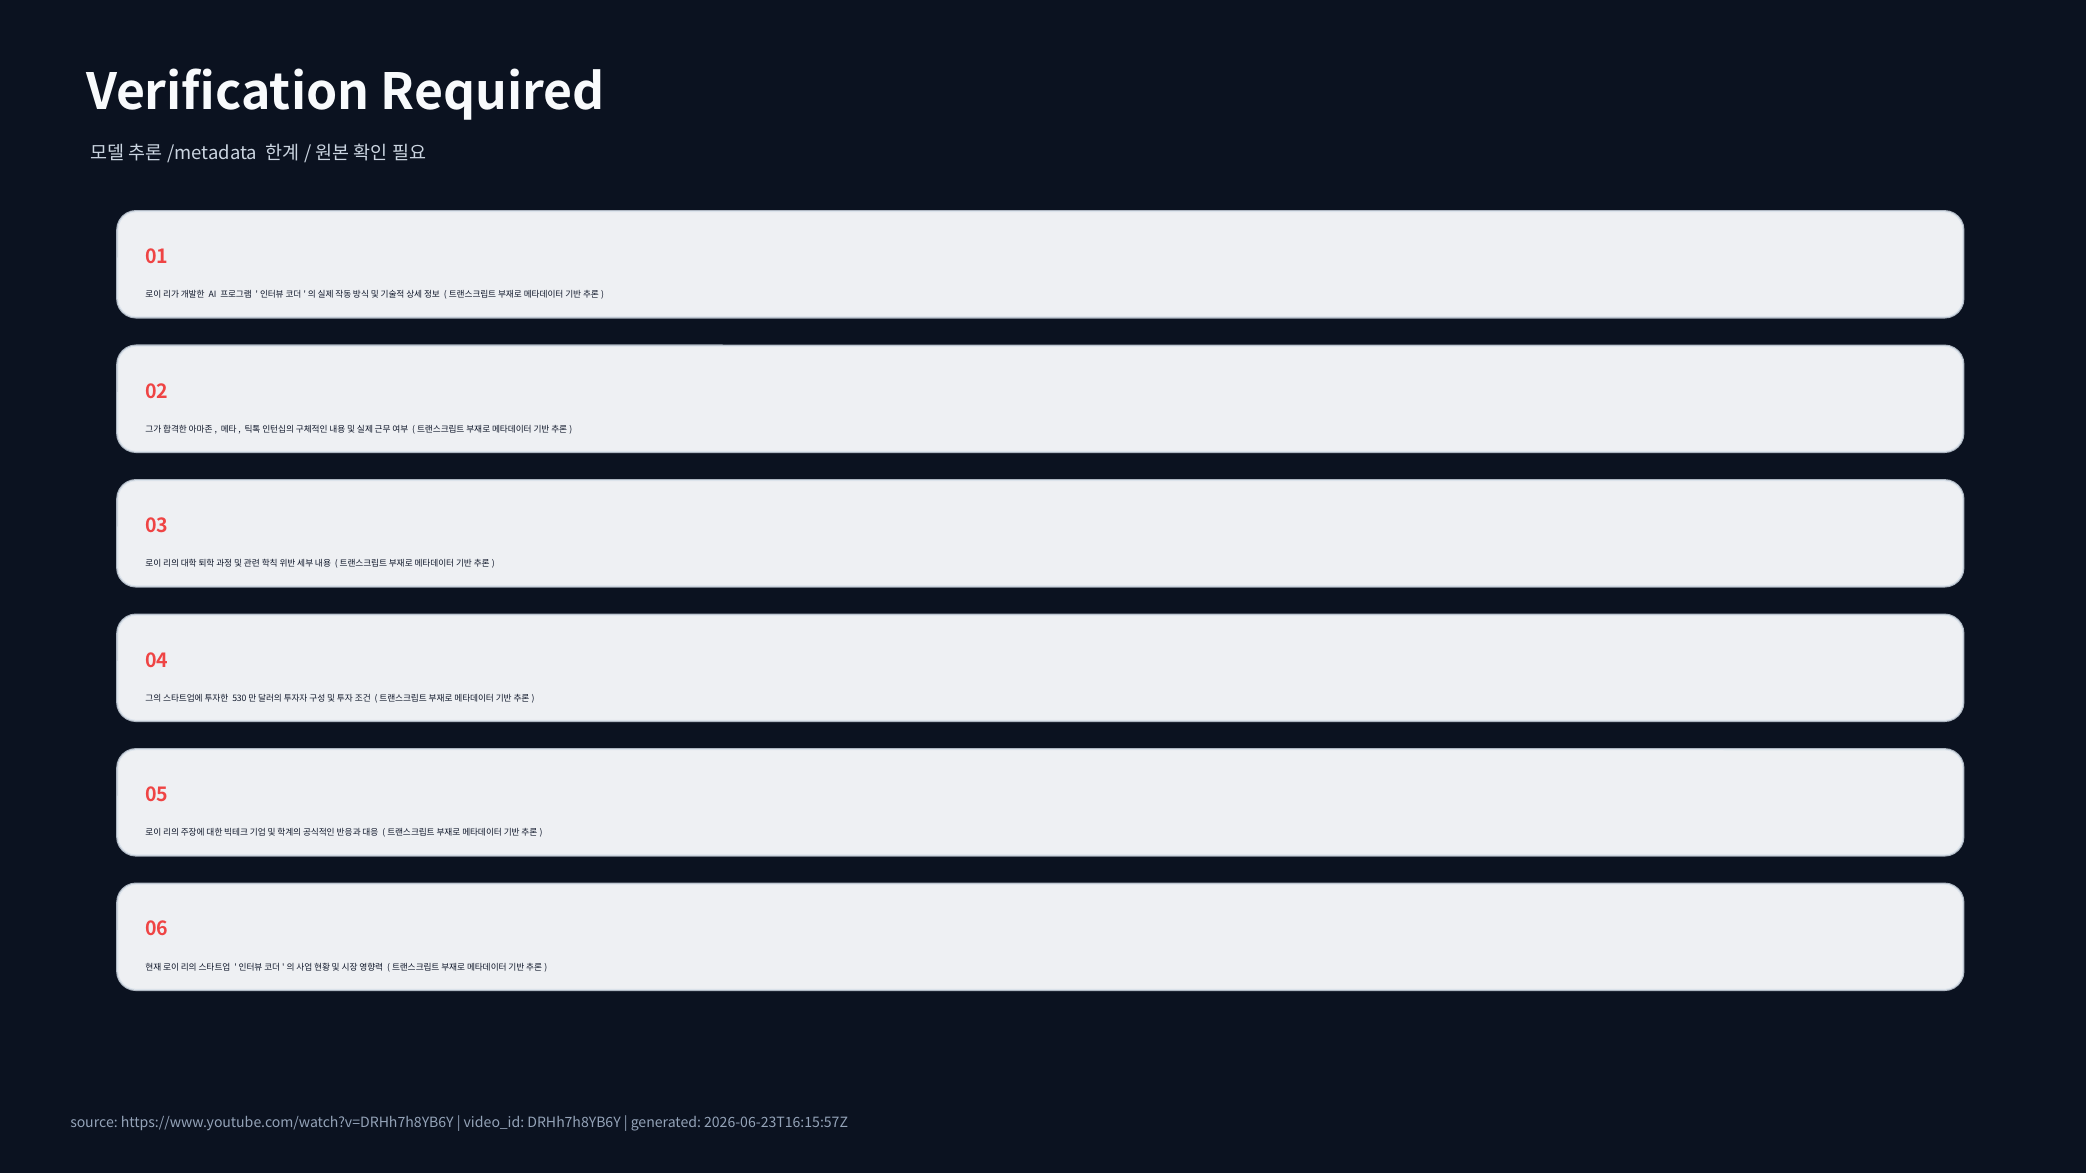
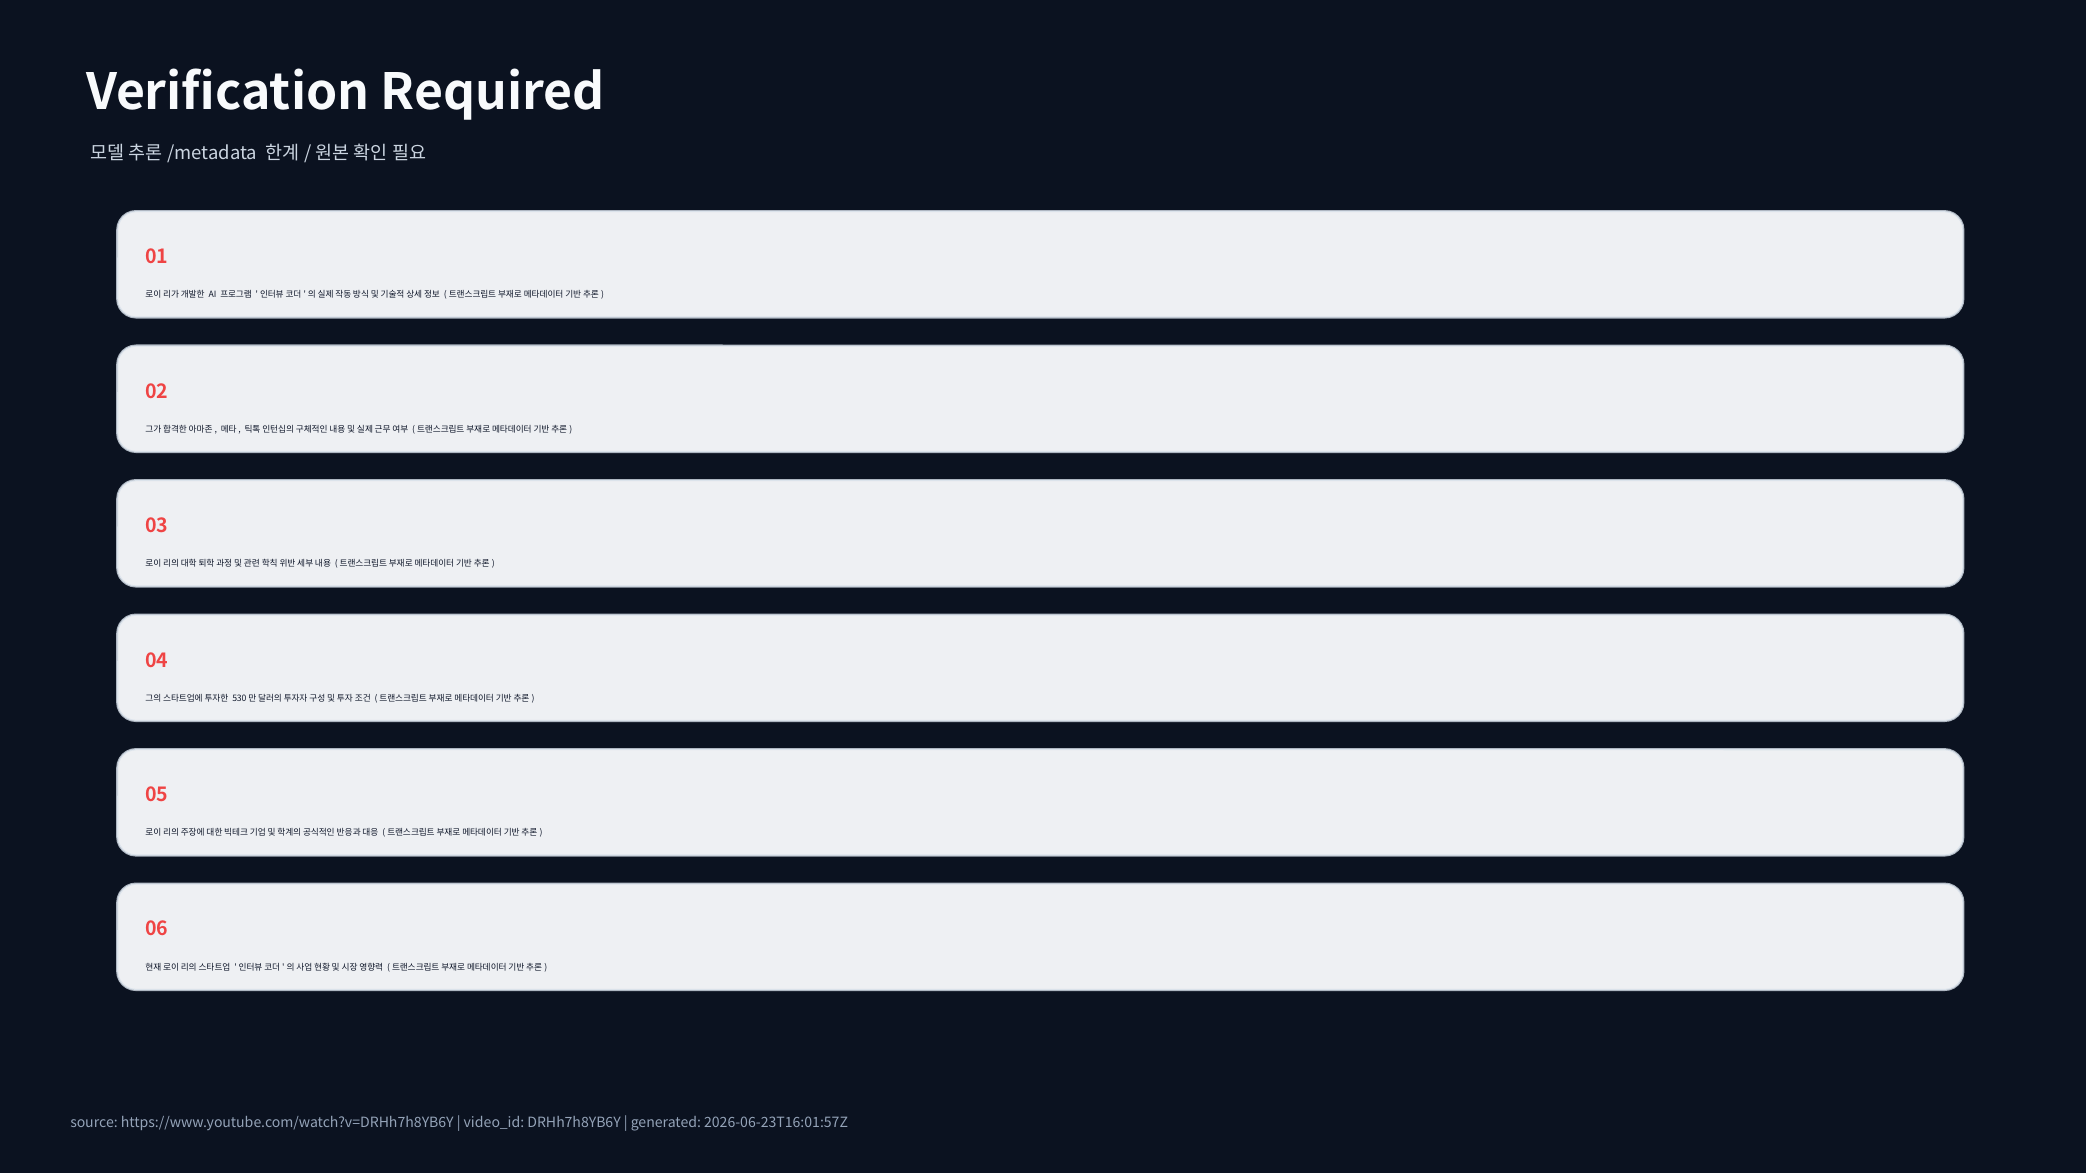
2026-06-23T16:15:57Z: 2026-06-23T16:15:57Z -> 2026-06-23T16:01:57Z (776, 1123)
